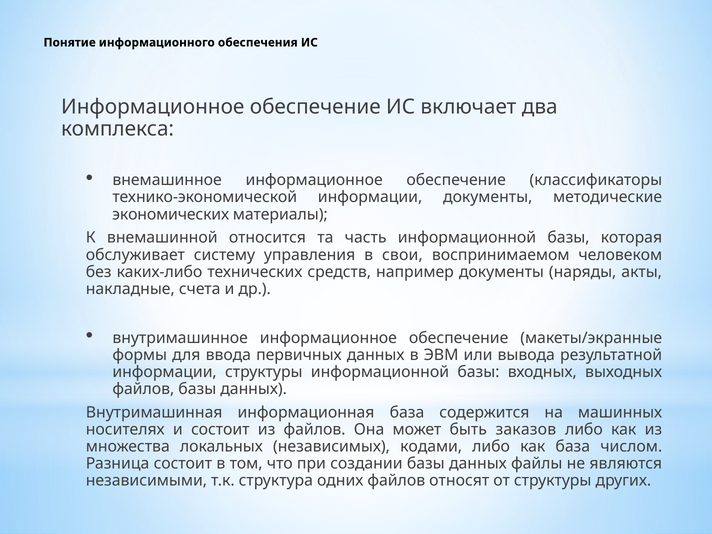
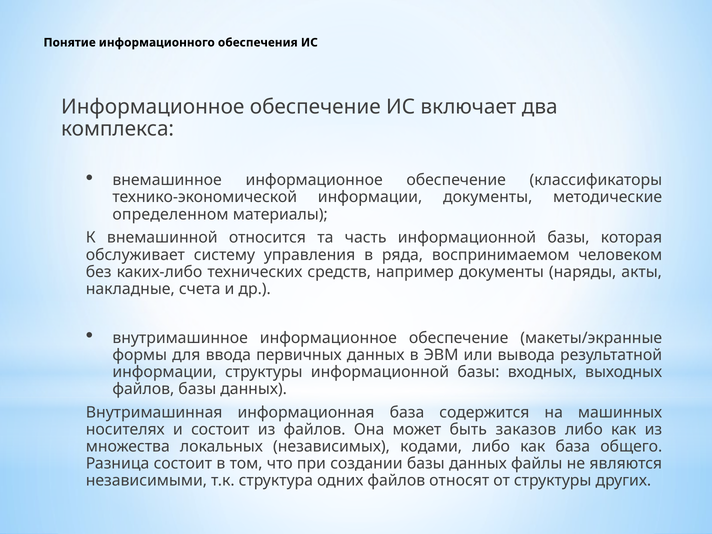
экономических: экономических -> определенном (171, 214)
свои: свои -> ряда (403, 255)
числом: числом -> общего (631, 447)
